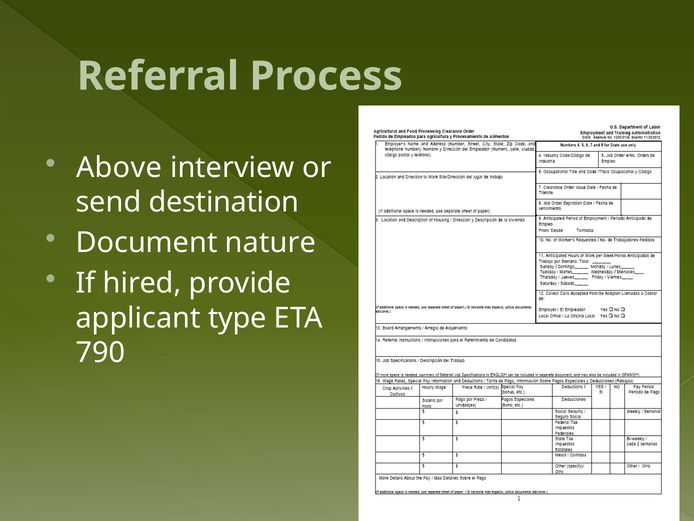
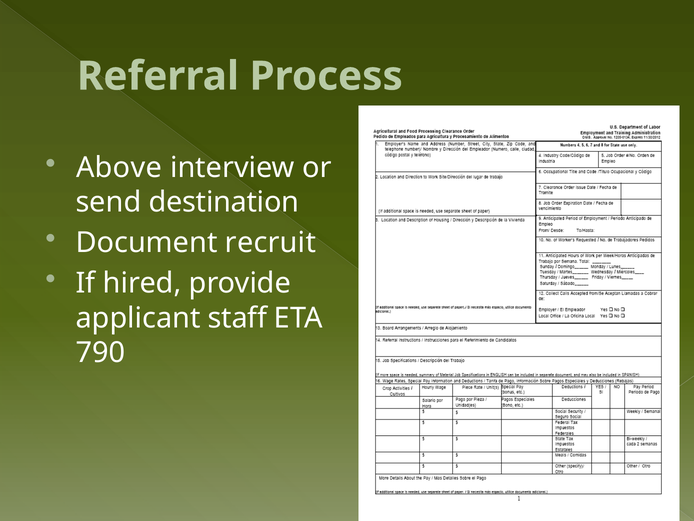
nature: nature -> recruit (270, 243)
type: type -> staff (237, 318)
